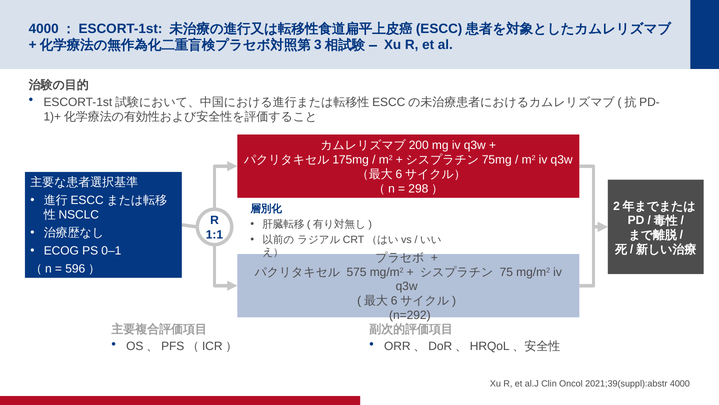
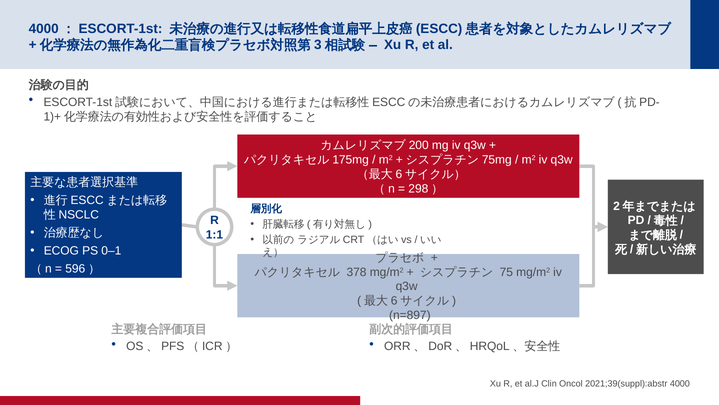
575: 575 -> 378 (357, 272)
n=292: n=292 -> n=897 (410, 315)
